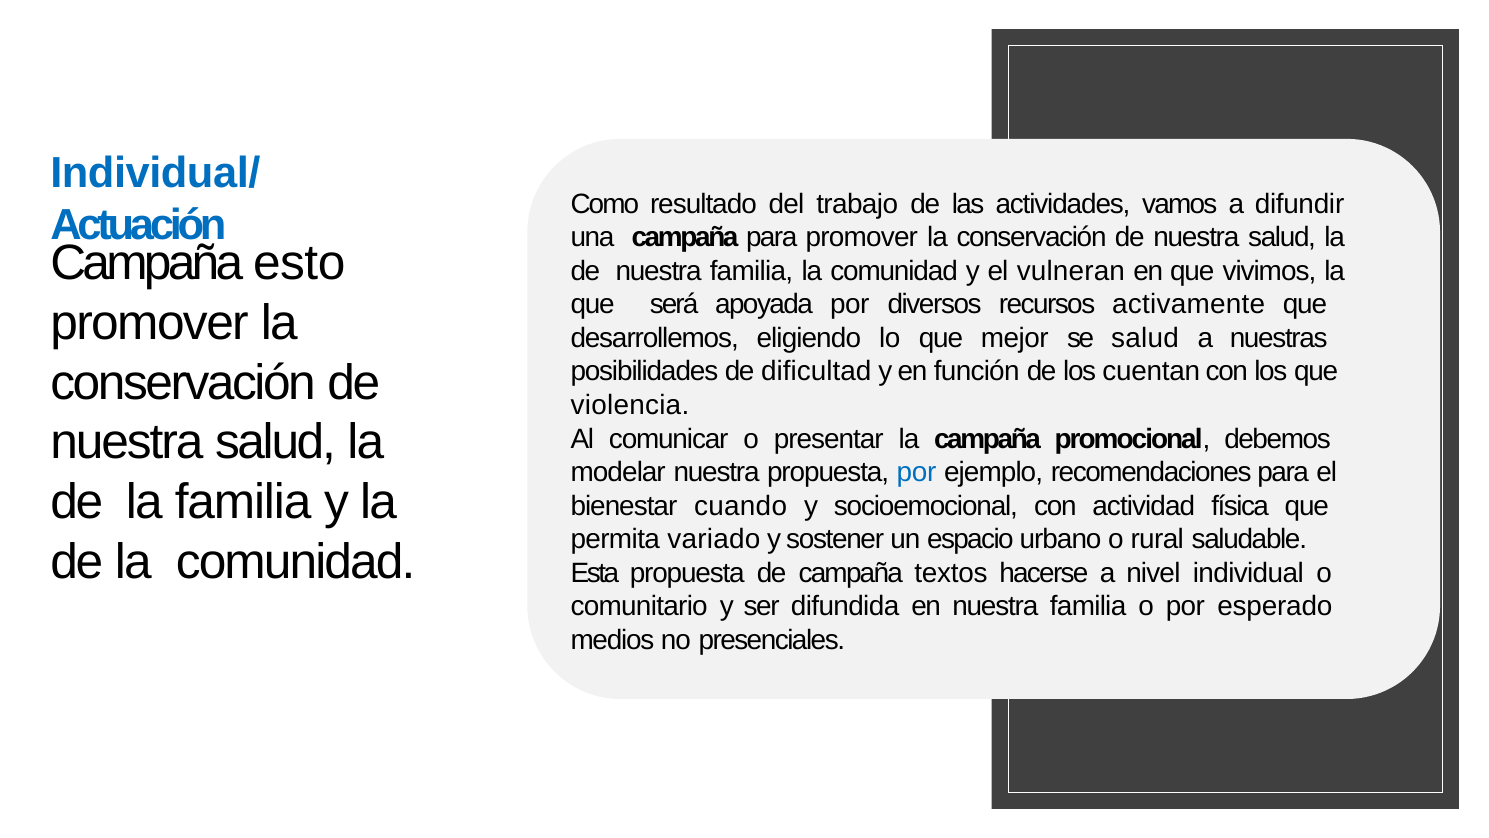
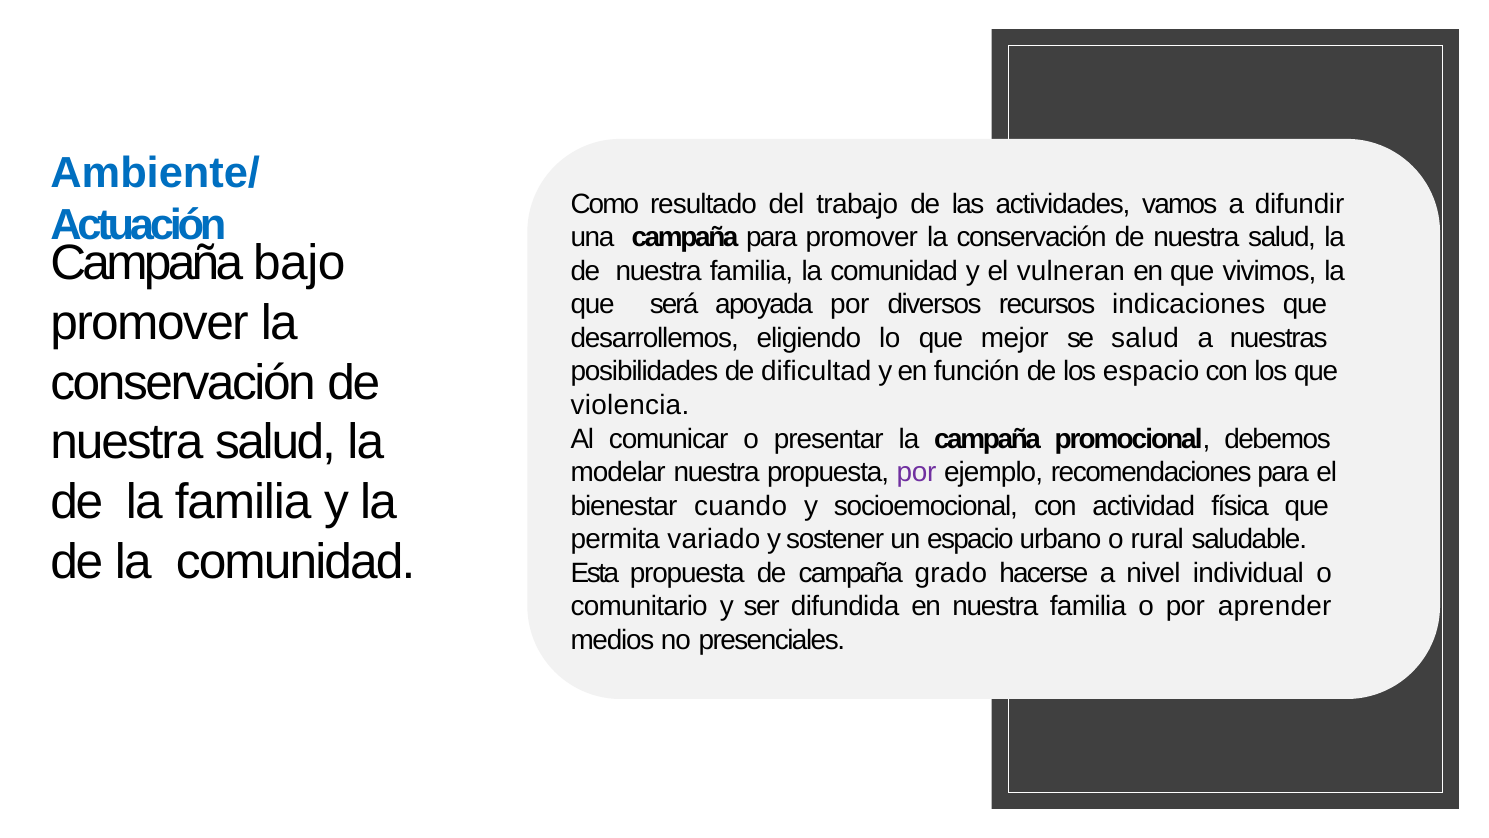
Individual/: Individual/ -> Ambiente/ (155, 173)
esto: esto -> bajo (299, 263)
activamente: activamente -> indicaciones (1189, 304)
los cuentan: cuentan -> espacio (1151, 371)
por colour: blue -> purple (916, 472)
textos: textos -> grado (951, 573)
esperado: esperado -> aprender (1275, 606)
